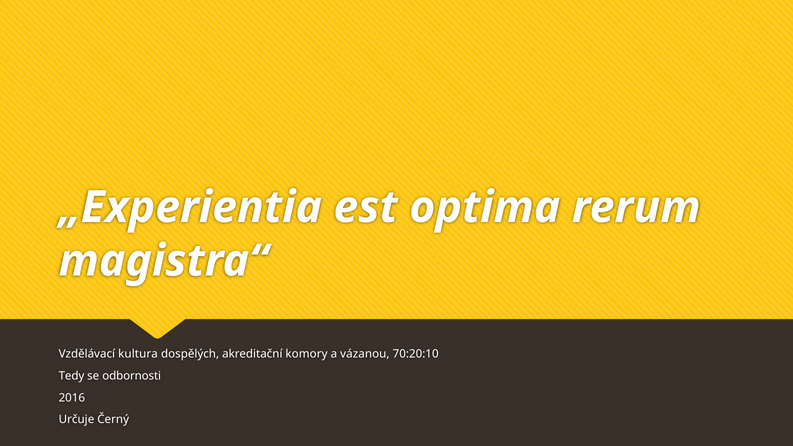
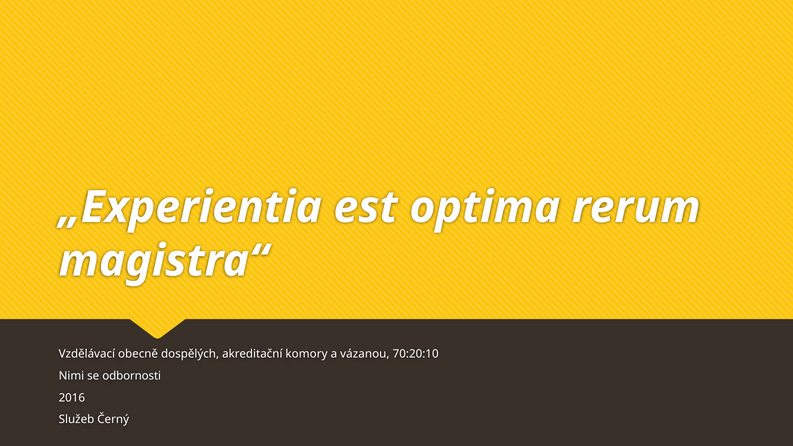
kultura: kultura -> obecně (138, 354)
Tedy: Tedy -> Nimi (71, 376)
Určuje: Určuje -> Služeb (76, 420)
